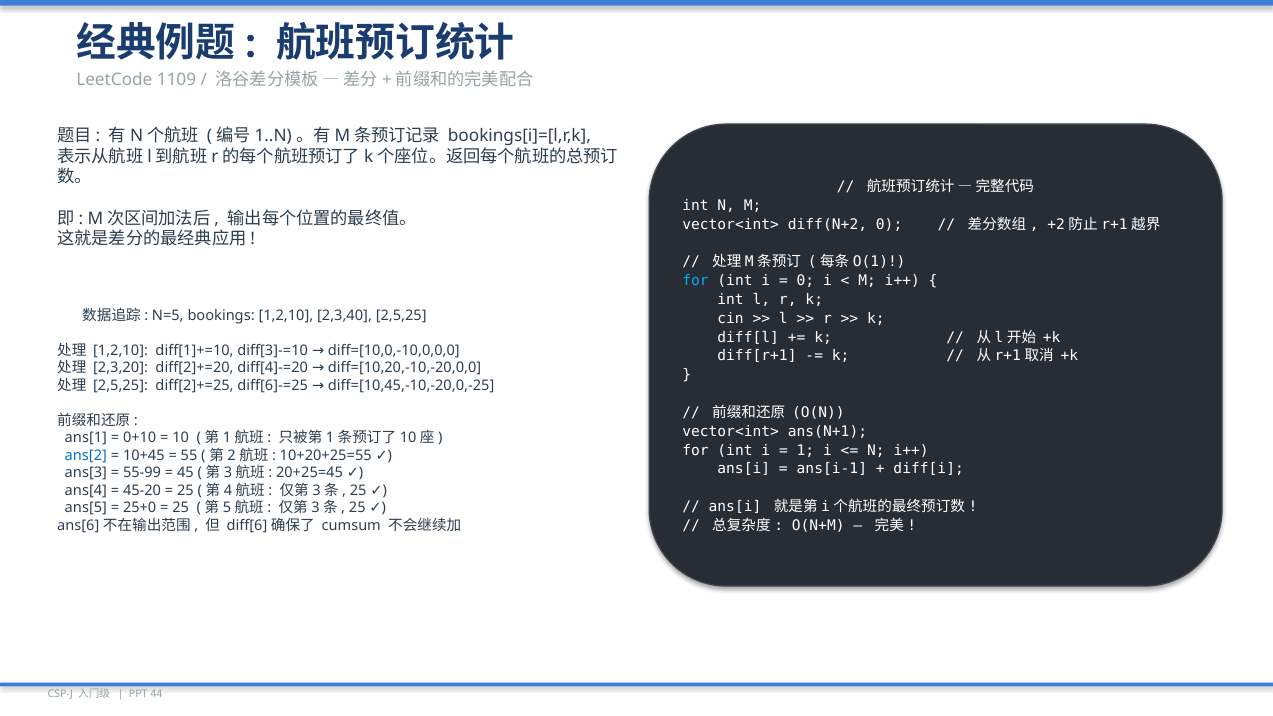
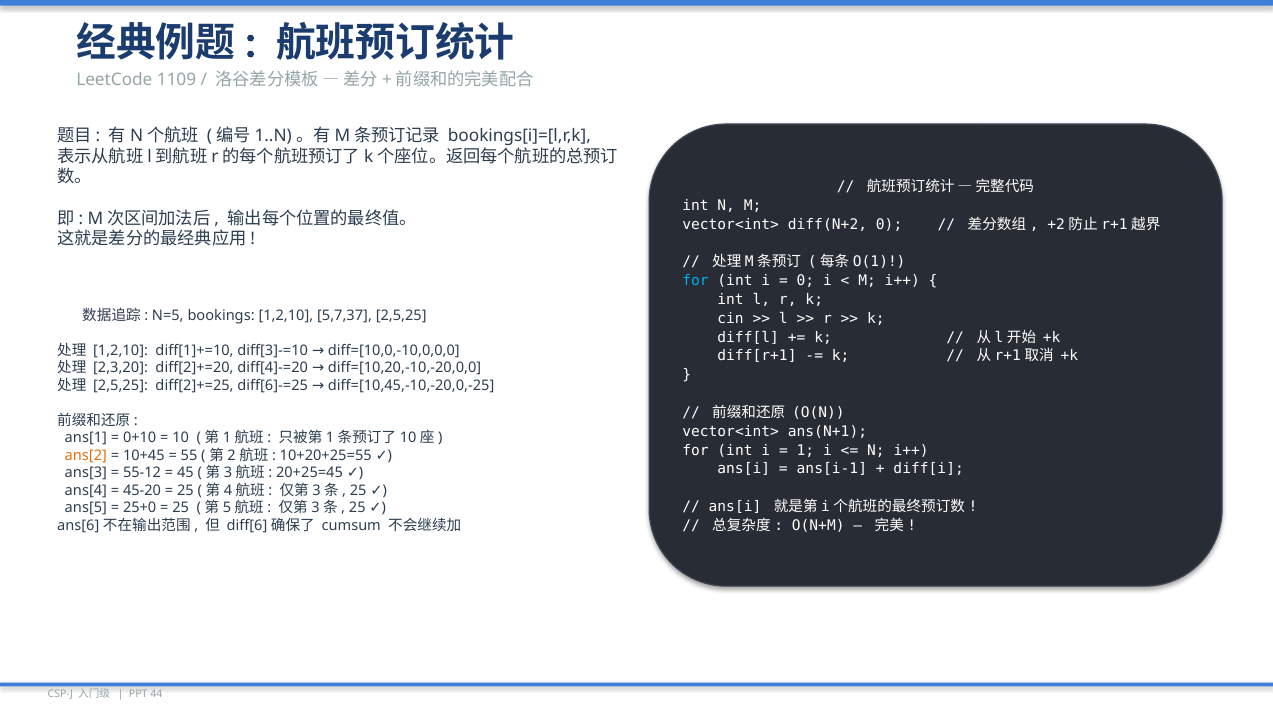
2,3,40: 2,3,40 -> 5,7,37 (345, 315)
ans[2 colour: blue -> orange (86, 455)
55-99: 55-99 -> 55-12 (142, 473)
